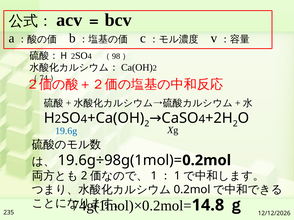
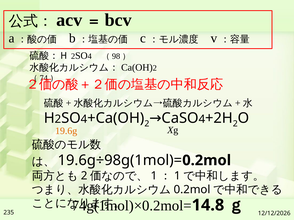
19.6g colour: blue -> orange (66, 131)
